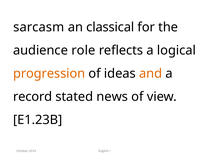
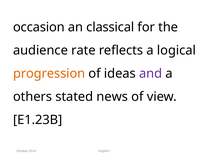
sarcasm: sarcasm -> occasion (39, 27)
role: role -> rate (83, 50)
and colour: orange -> purple (151, 73)
record: record -> others (33, 96)
